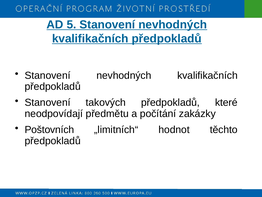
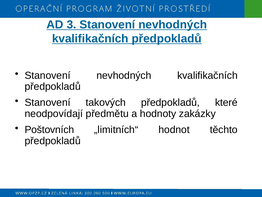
5: 5 -> 3 (71, 25)
počítání: počítání -> hodnoty (158, 113)
